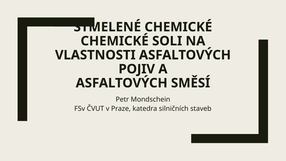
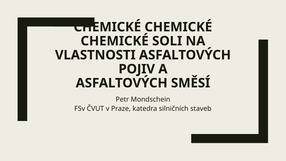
STMELENÉ: STMELENÉ -> CHEMICKÉ (107, 27)
